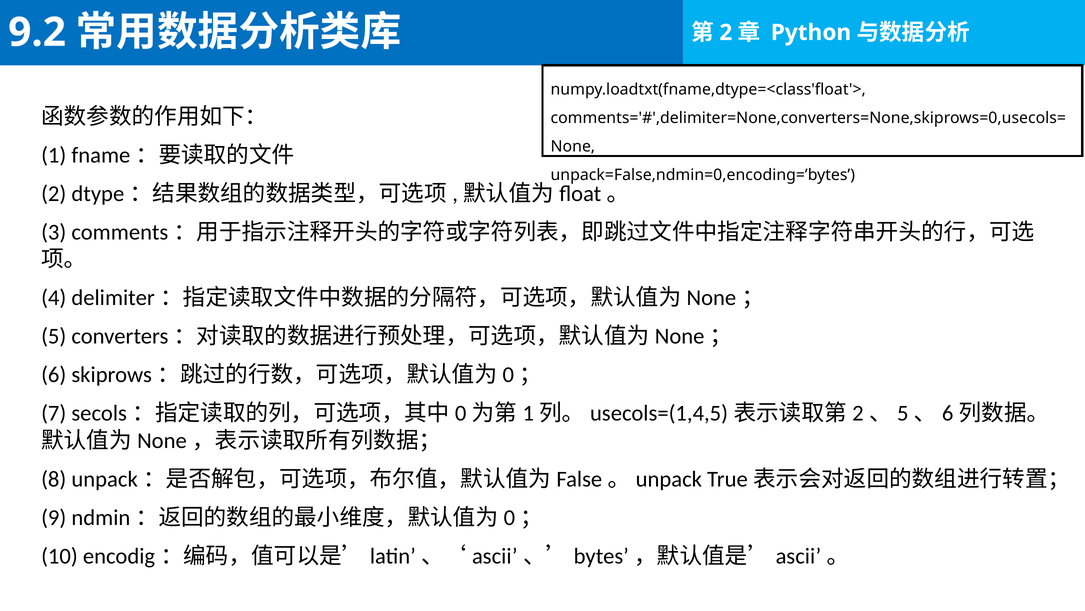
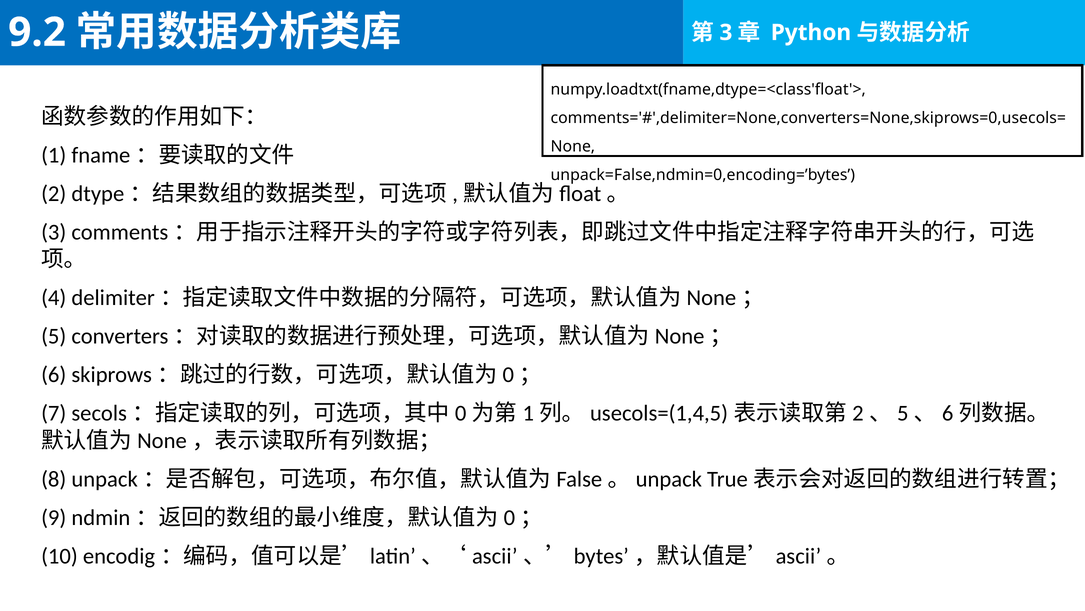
2: 2 -> 3 (726, 33)
